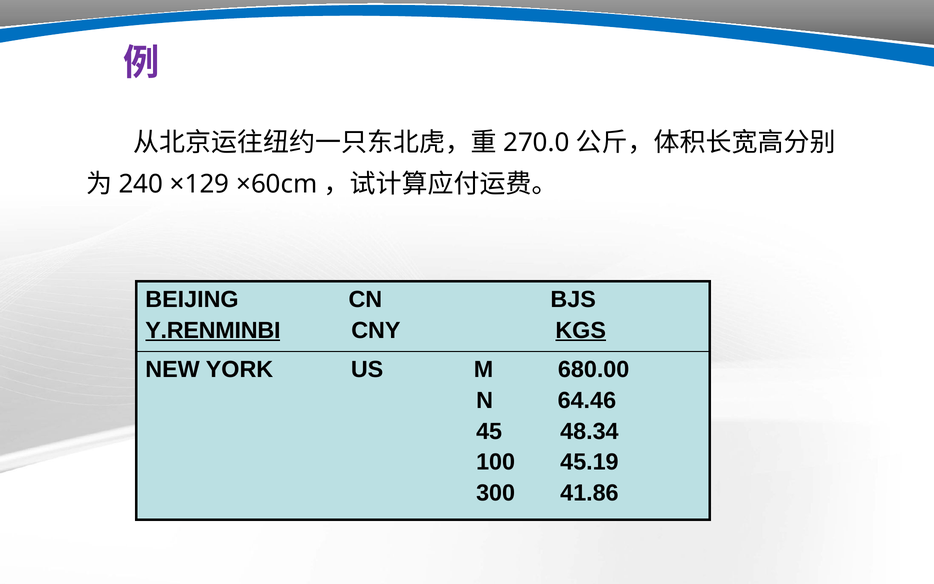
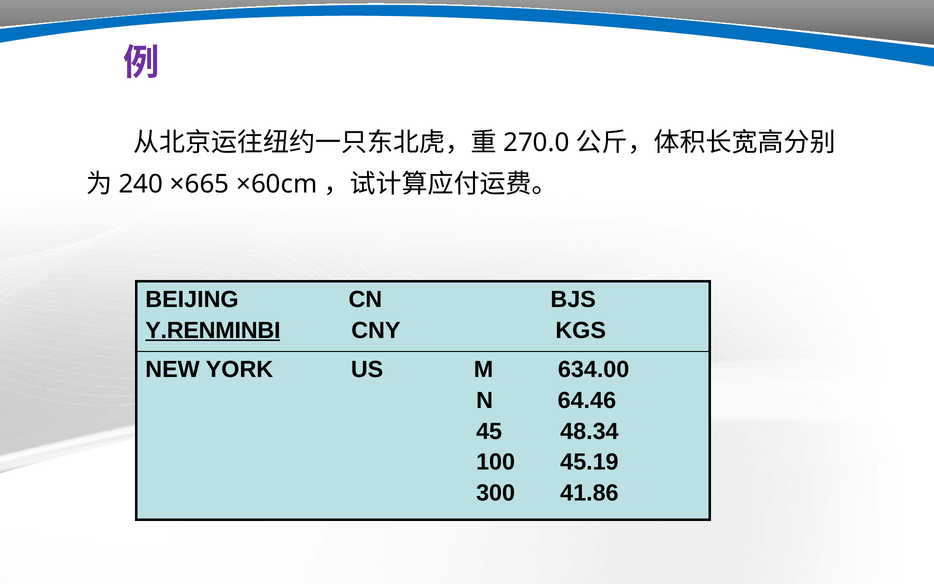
×129: ×129 -> ×665 (200, 184)
KGS underline: present -> none (581, 330)
680.00: 680.00 -> 634.00 (594, 369)
